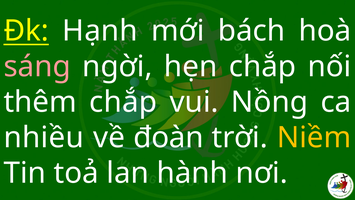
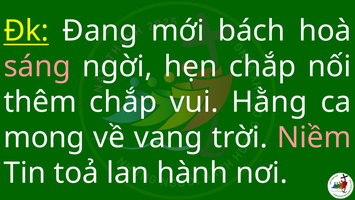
Hạnh: Hạnh -> Đang (100, 31)
Nồng: Nồng -> Hằng (269, 102)
nhiều: nhiều -> mong (44, 137)
đoàn: đoàn -> vang (168, 137)
Niềm colour: yellow -> pink (314, 137)
